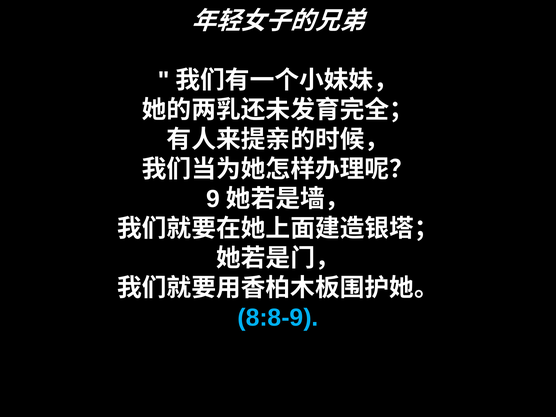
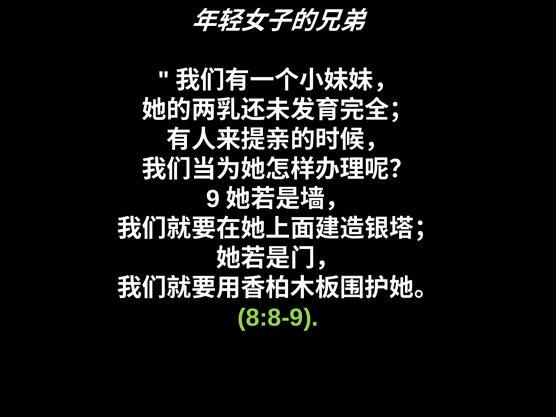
8:8-9 colour: light blue -> light green (278, 318)
